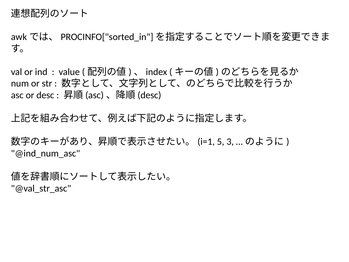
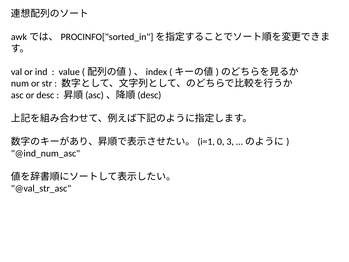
5: 5 -> 0 (221, 142)
